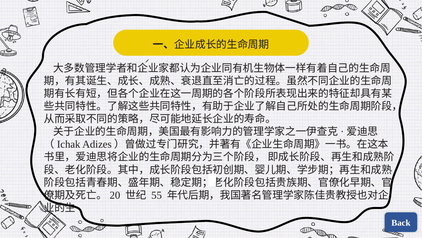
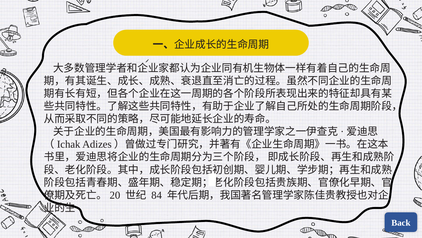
55: 55 -> 84 (157, 195)
